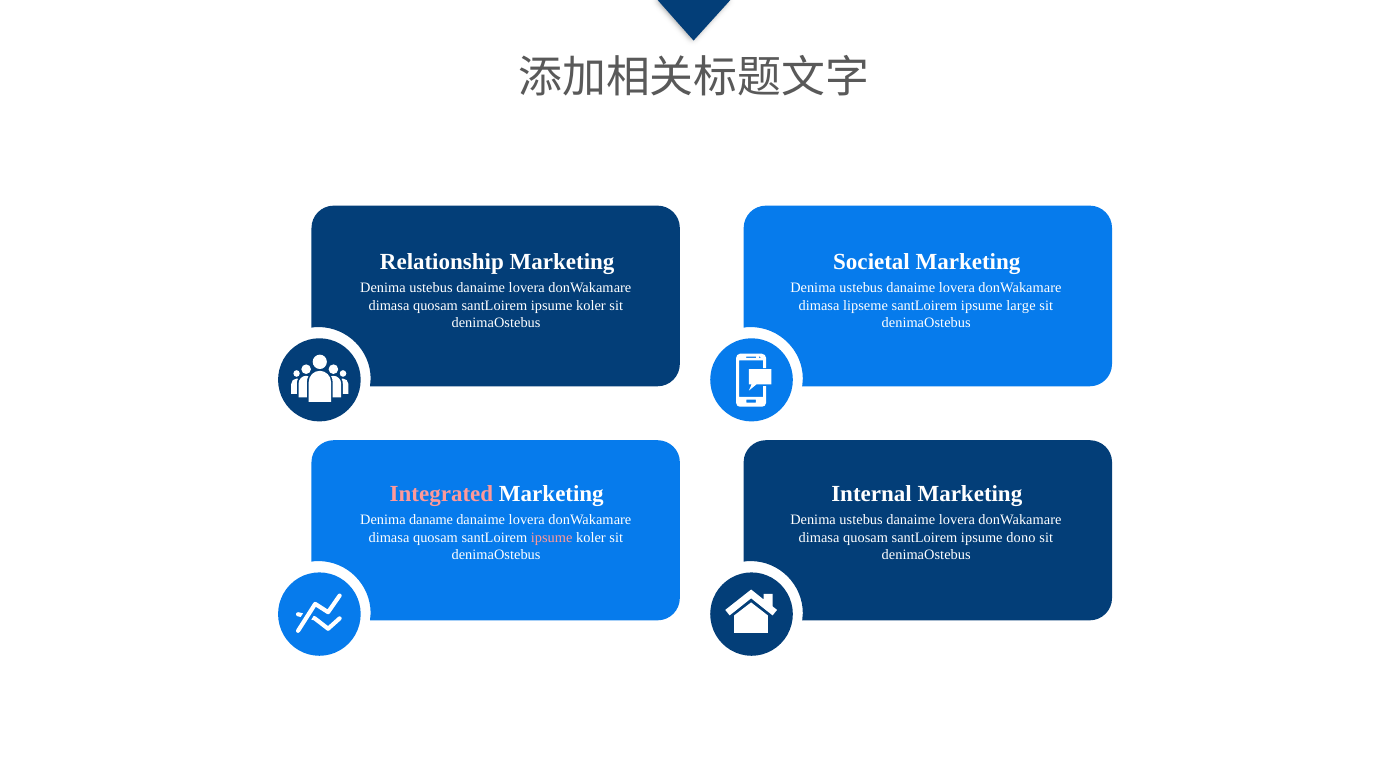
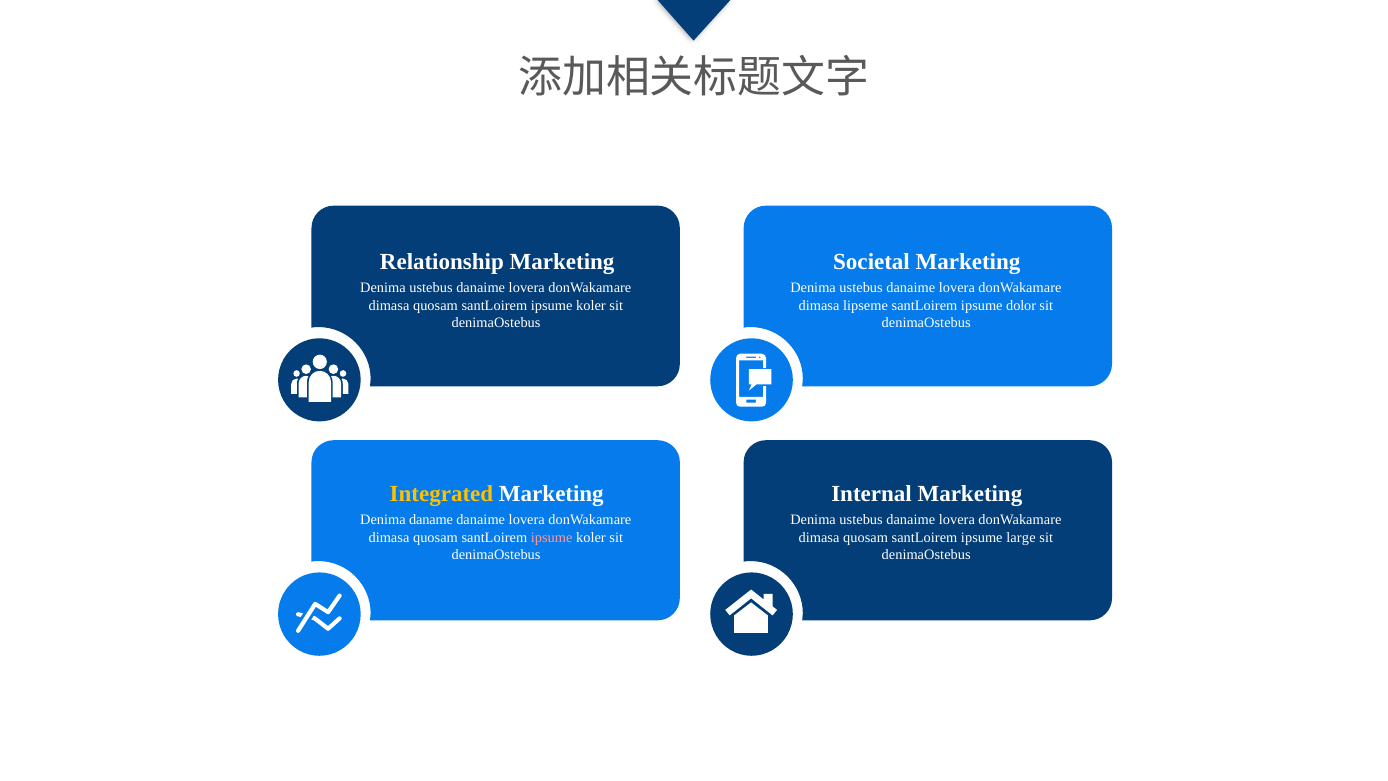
large: large -> dolor (1021, 305)
Integrated colour: pink -> yellow (441, 493)
dono: dono -> large (1021, 537)
